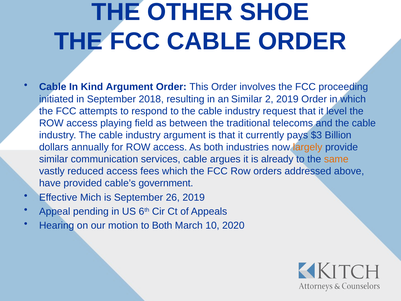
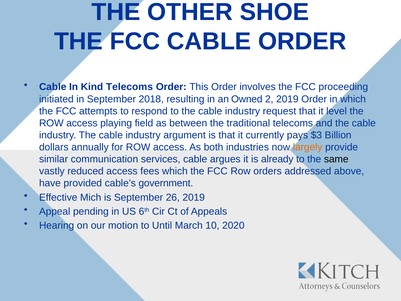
Kind Argument: Argument -> Telecoms (129, 87)
an Similar: Similar -> Owned (247, 99)
same colour: orange -> black (336, 159)
to Both: Both -> Until (162, 225)
